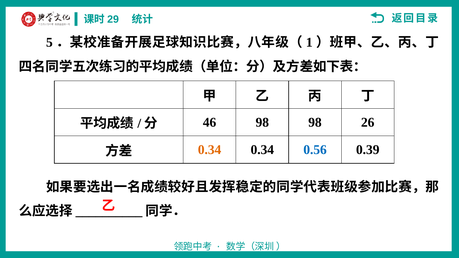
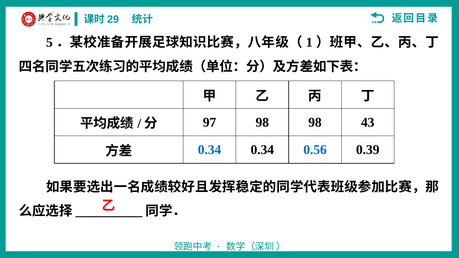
46: 46 -> 97 (210, 122)
26: 26 -> 43 (368, 122)
0.34 colour: orange -> blue (210, 150)
